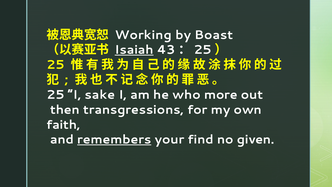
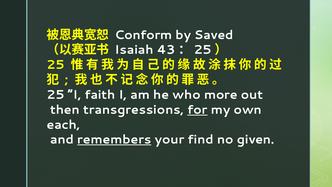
Working: Working -> Conform (143, 35)
Boast: Boast -> Saved (214, 35)
Isaiah underline: present -> none (134, 50)
sake: sake -> faith (100, 95)
for underline: none -> present (197, 110)
faith: faith -> each (63, 125)
